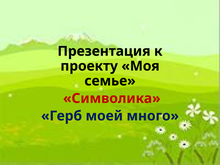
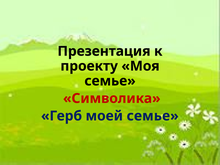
моей много: много -> семье (153, 116)
